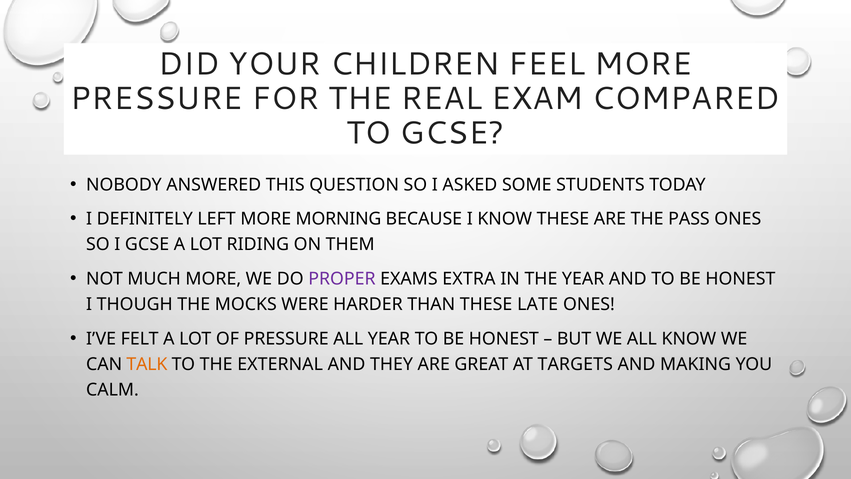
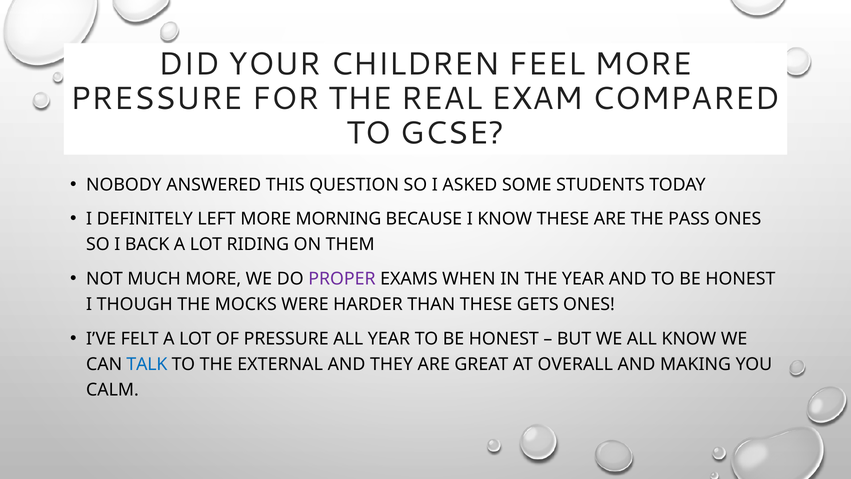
I GCSE: GCSE -> BACK (147, 244)
EXTRA: EXTRA -> WHEN (469, 279)
LATE: LATE -> GETS (538, 304)
TALK colour: orange -> blue (147, 364)
TARGETS: TARGETS -> OVERALL (575, 364)
